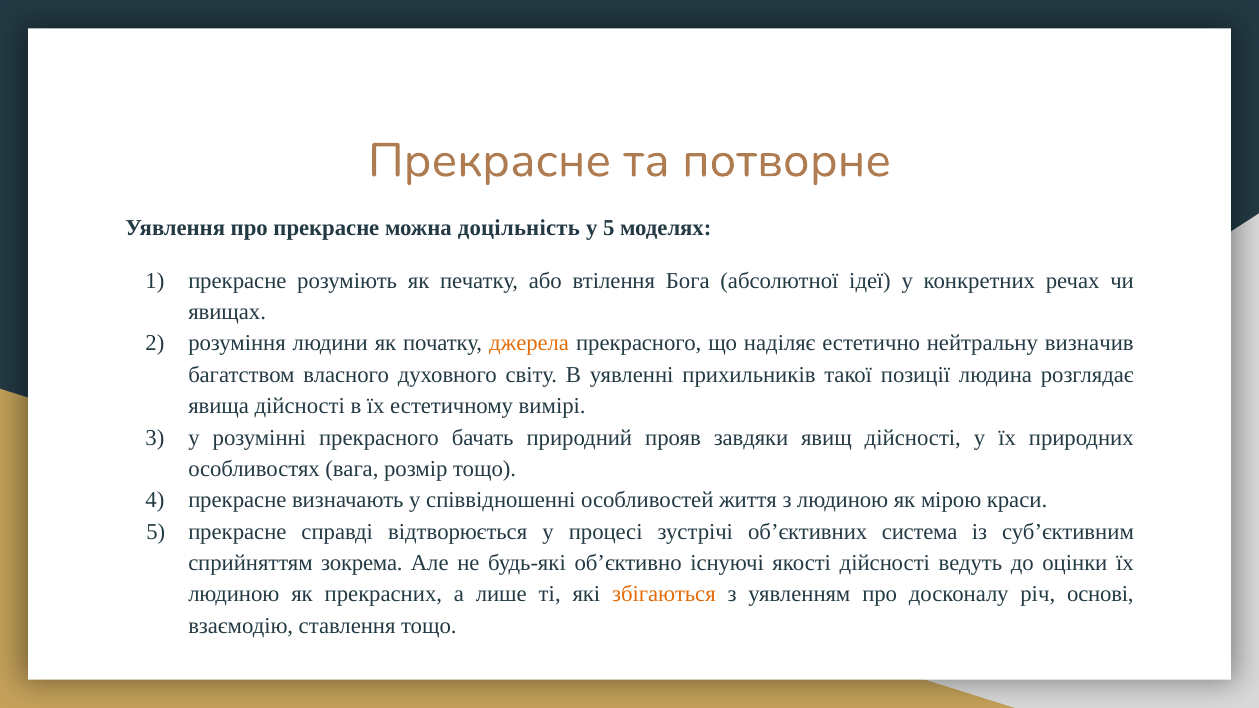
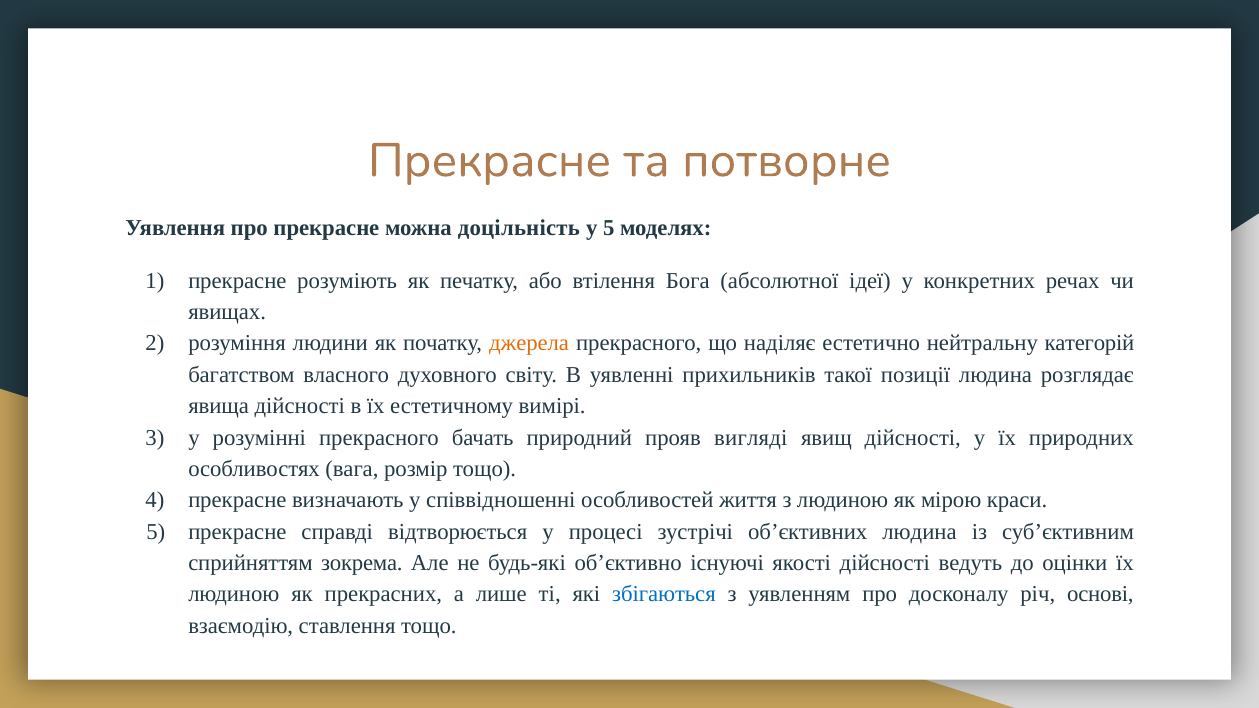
визначив: визначив -> категорій (1089, 344)
завдяки: завдяки -> вигляді (751, 438)
об’єктивних система: система -> людина (920, 532)
збігаються colour: orange -> blue (664, 595)
